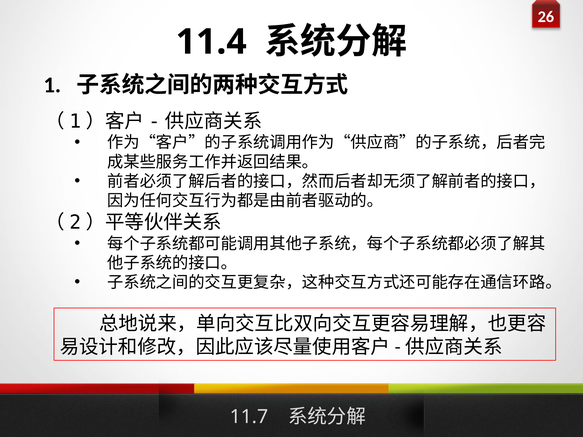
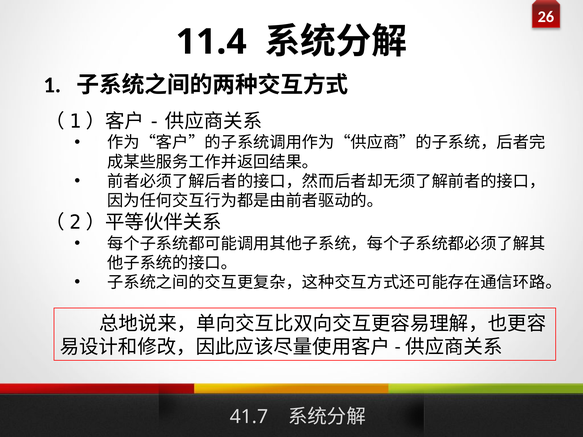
11.7: 11.7 -> 41.7 (249, 417)
